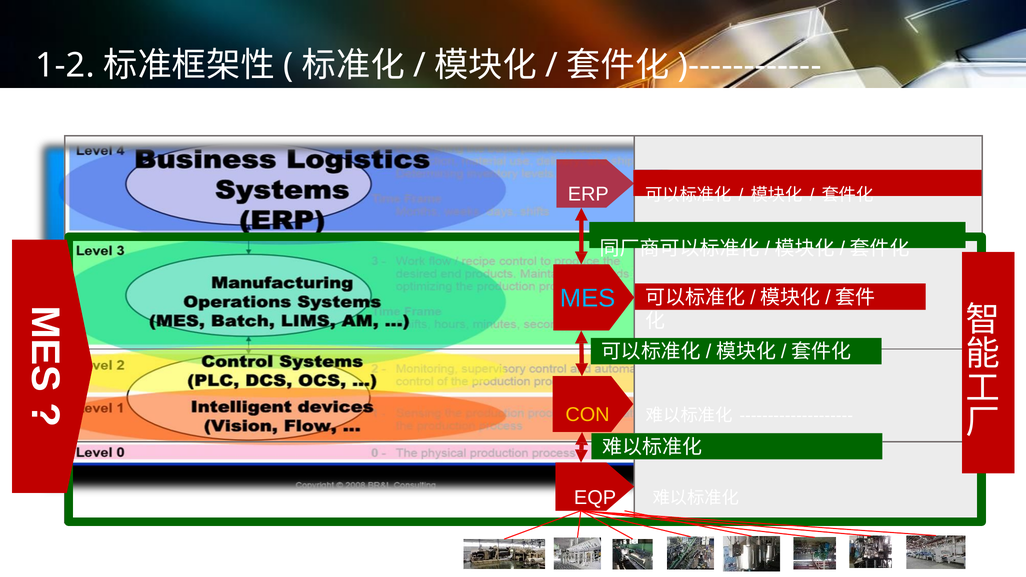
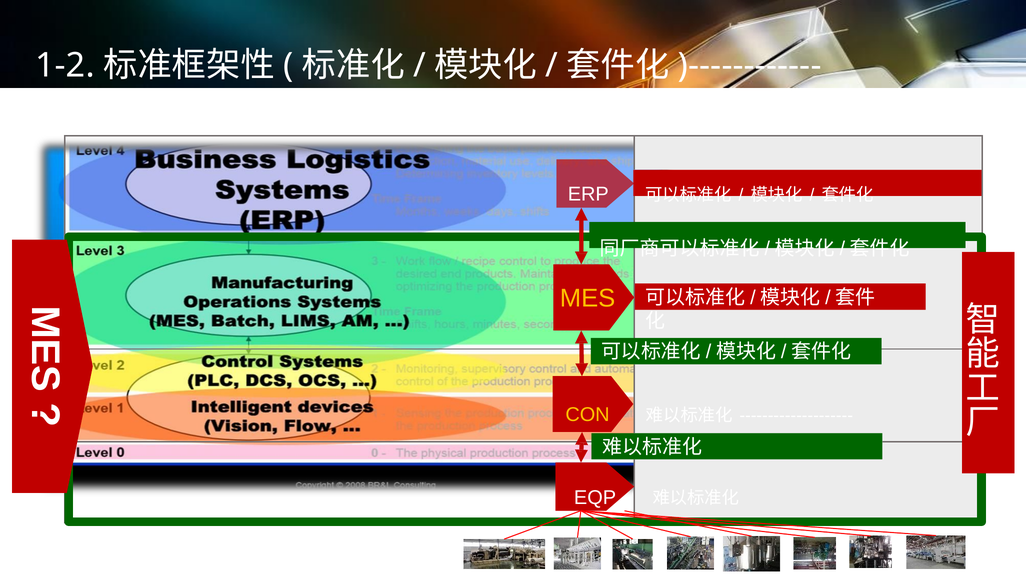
MES colour: light blue -> yellow (588, 299)
